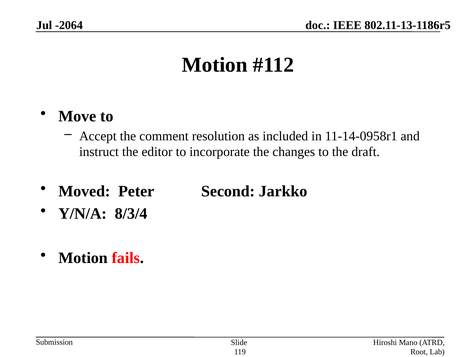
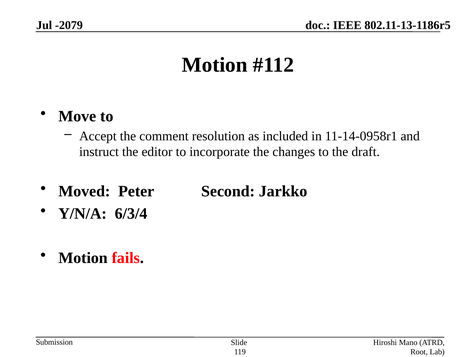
-2064: -2064 -> -2079 (69, 25)
8/3/4: 8/3/4 -> 6/3/4 (131, 213)
